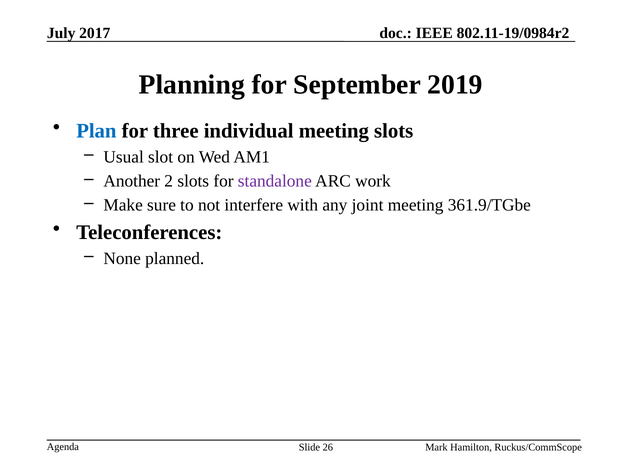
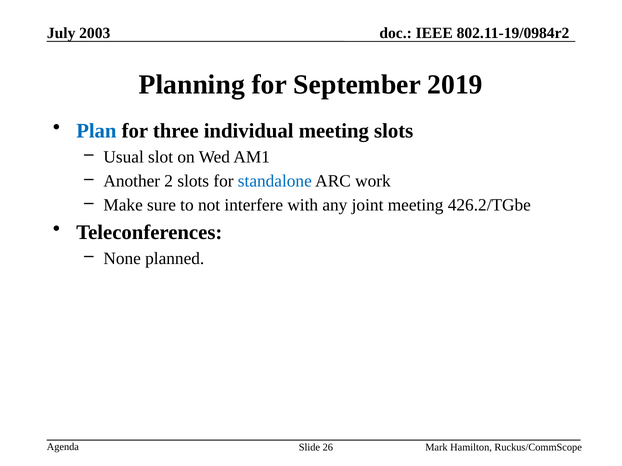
2017: 2017 -> 2003 (95, 33)
standalone colour: purple -> blue (275, 181)
361.9/TGbe: 361.9/TGbe -> 426.2/TGbe (489, 205)
